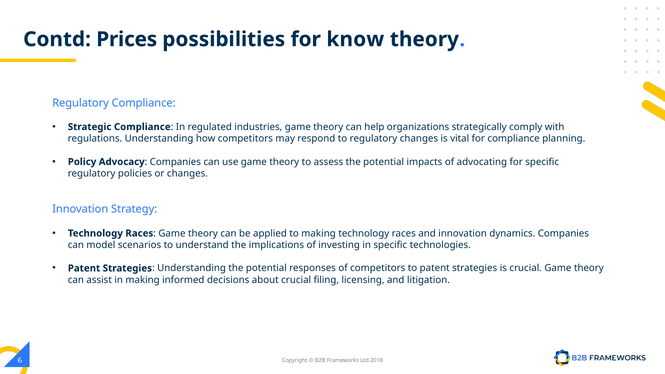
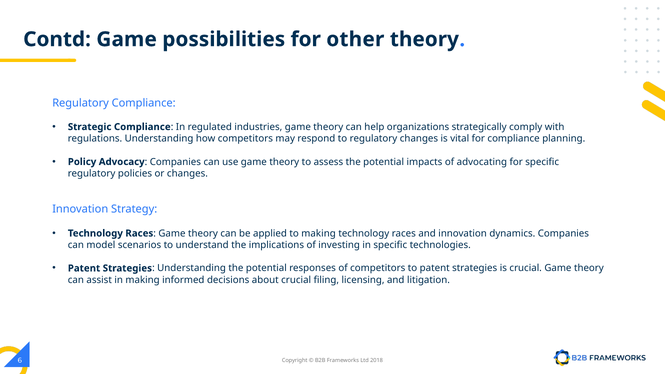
Contd Prices: Prices -> Game (127, 39)
know: know -> other (355, 39)
